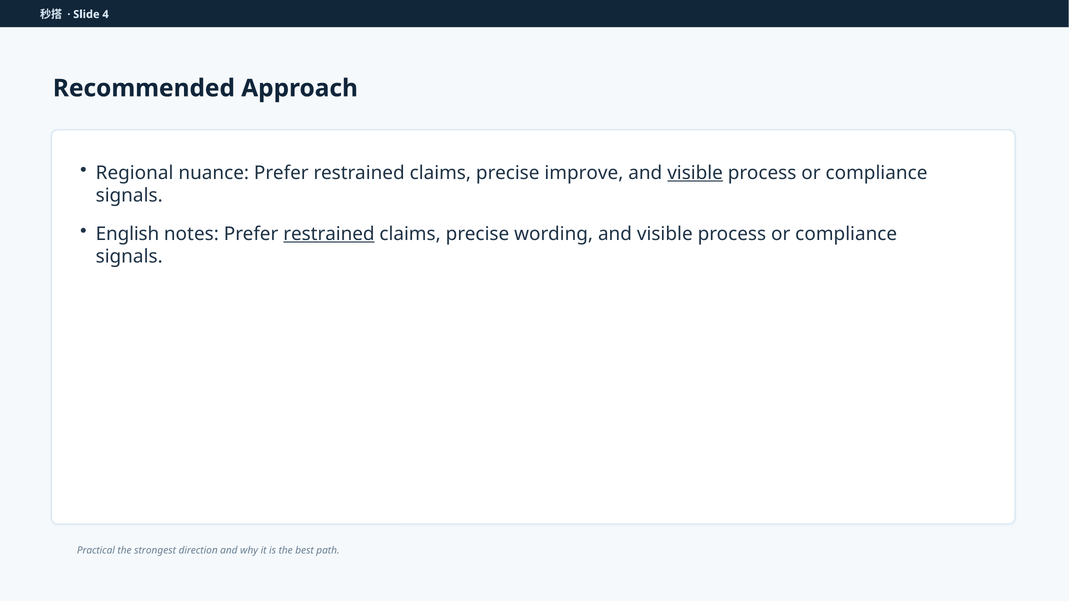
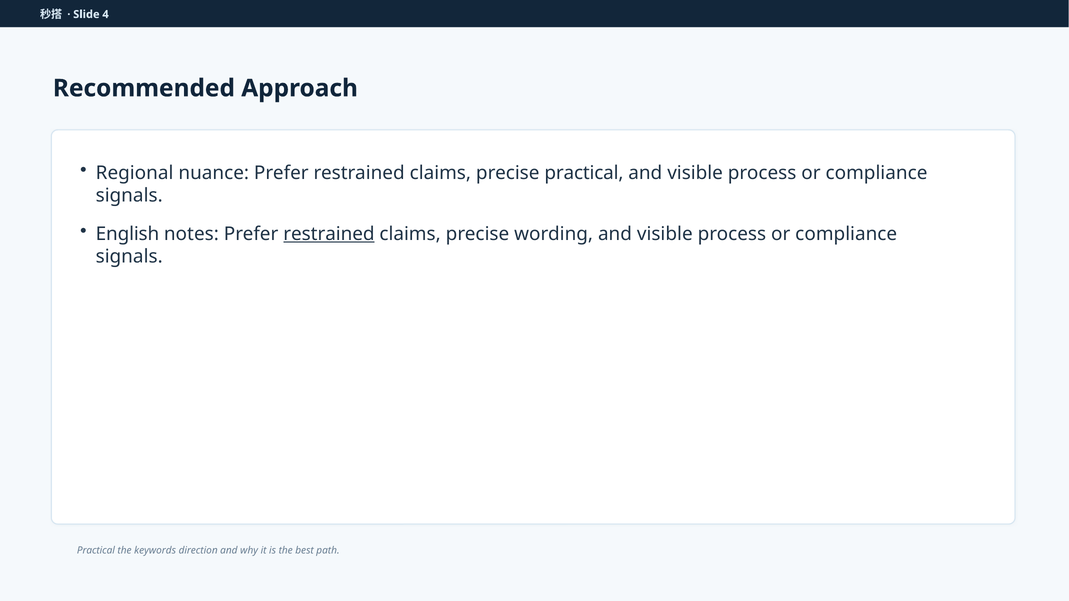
precise improve: improve -> practical (584, 173)
visible underline: present -> none (695, 173)
strongest: strongest -> keywords (155, 551)
